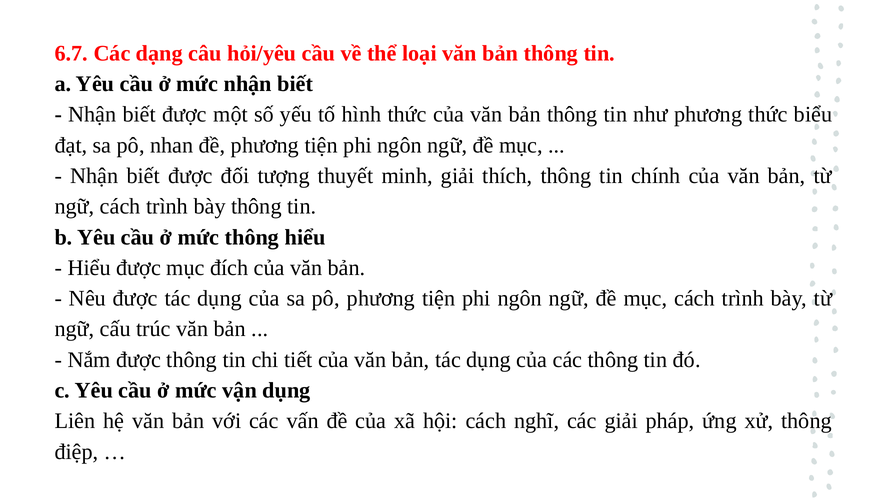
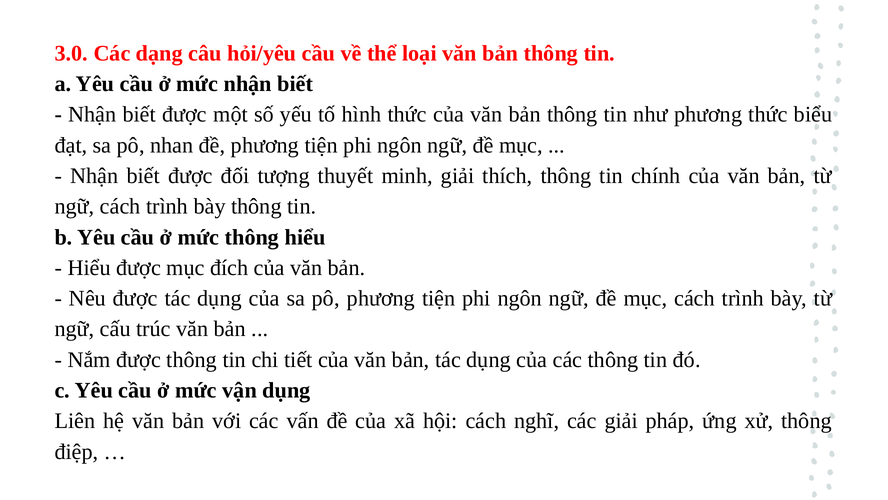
6.7: 6.7 -> 3.0 (71, 53)
